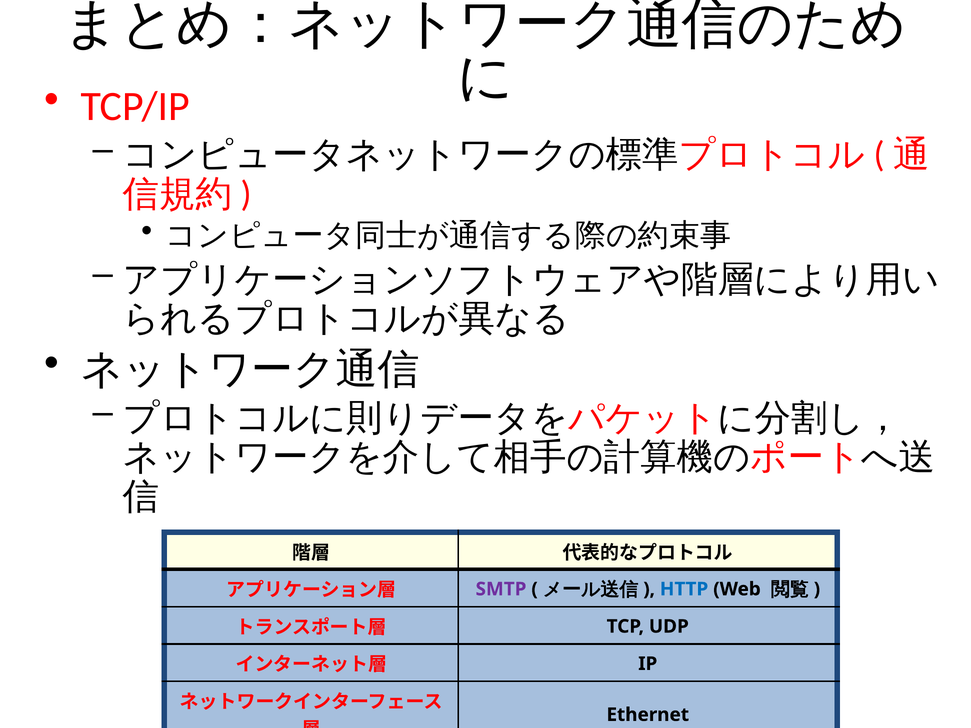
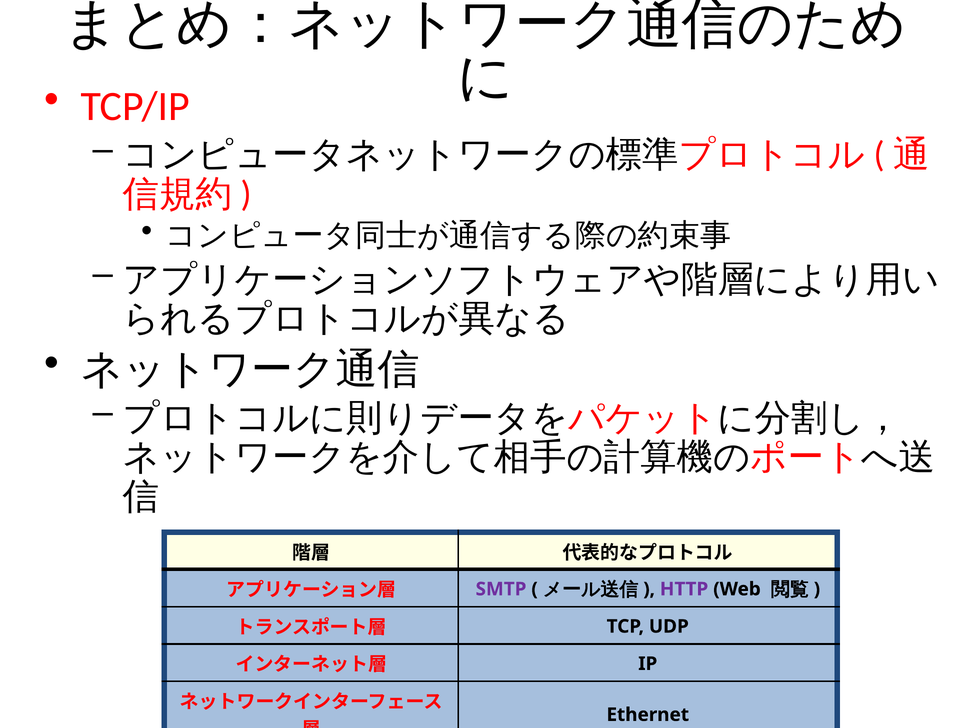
HTTP colour: blue -> purple (684, 589)
